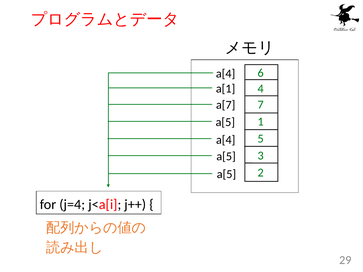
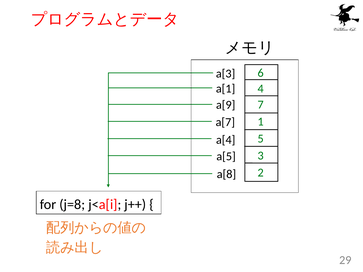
a[4: a[4 -> a[3 (226, 74)
a[7: a[7 -> a[9 (226, 105)
a[5: a[5 -> a[7 (225, 122)
a[5: a[5 -> a[8 (226, 174)
j=4: j=4 -> j=8 (72, 205)
